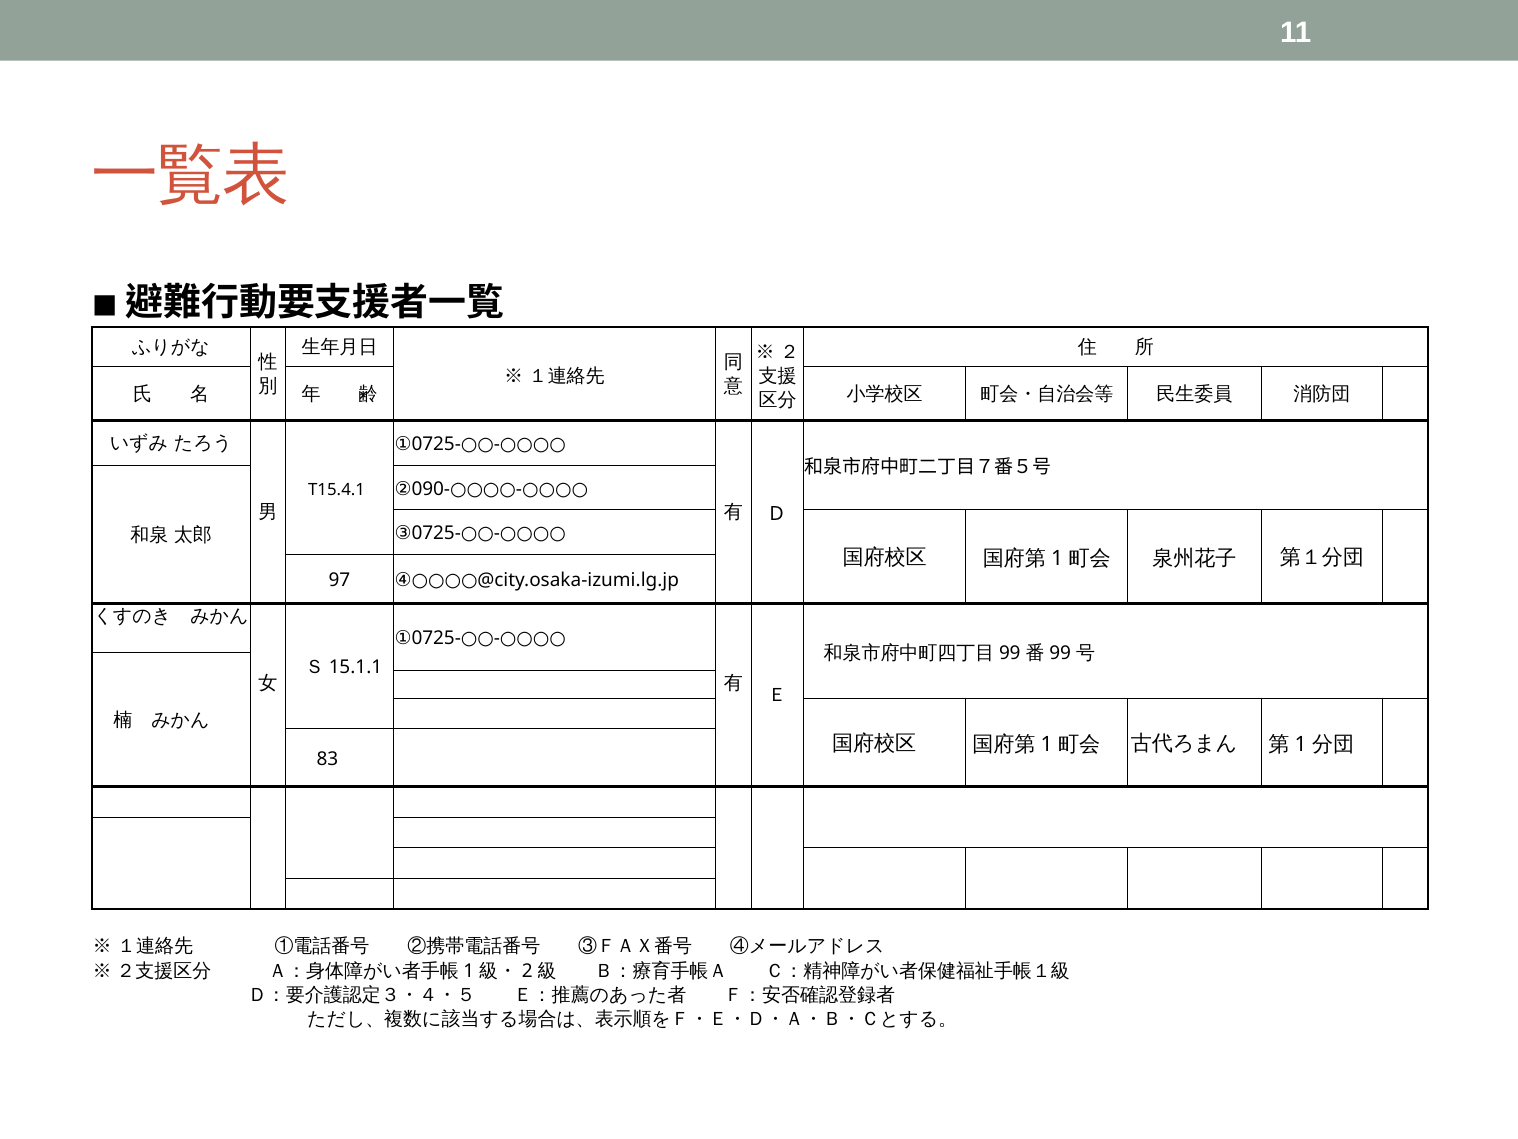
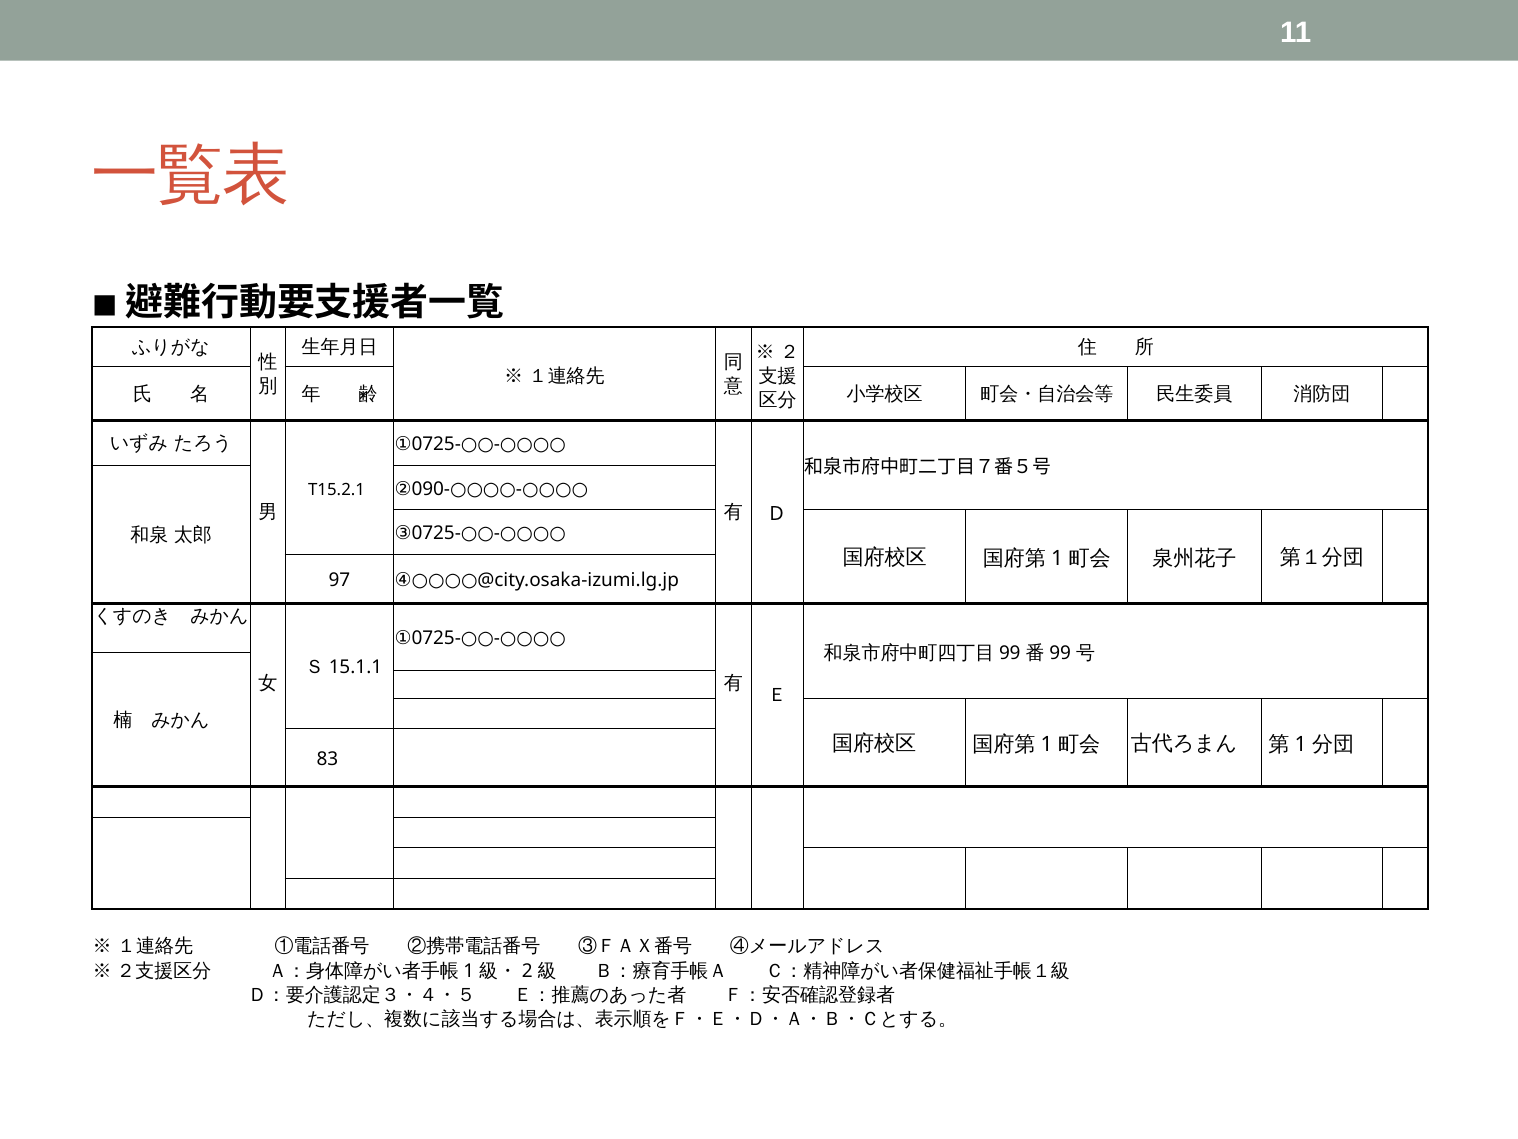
T15.4.1: T15.4.1 -> T15.2.1 (337, 489)
